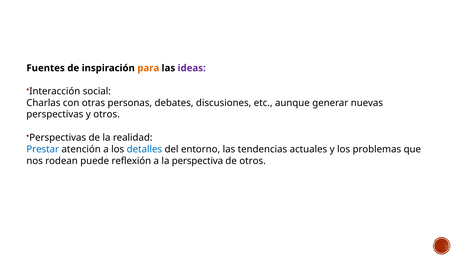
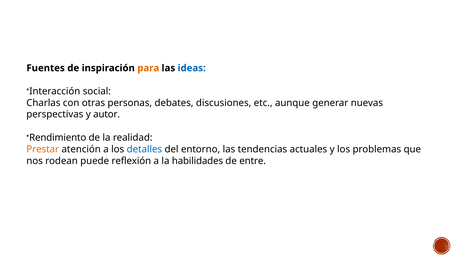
ideas colour: purple -> blue (192, 68)
y otros: otros -> autor (107, 114)
Perspectivas: Perspectivas -> Rendimiento (58, 137)
Prestar colour: blue -> orange (43, 149)
perspectiva: perspectiva -> habilidades (197, 161)
de otros: otros -> entre (253, 161)
